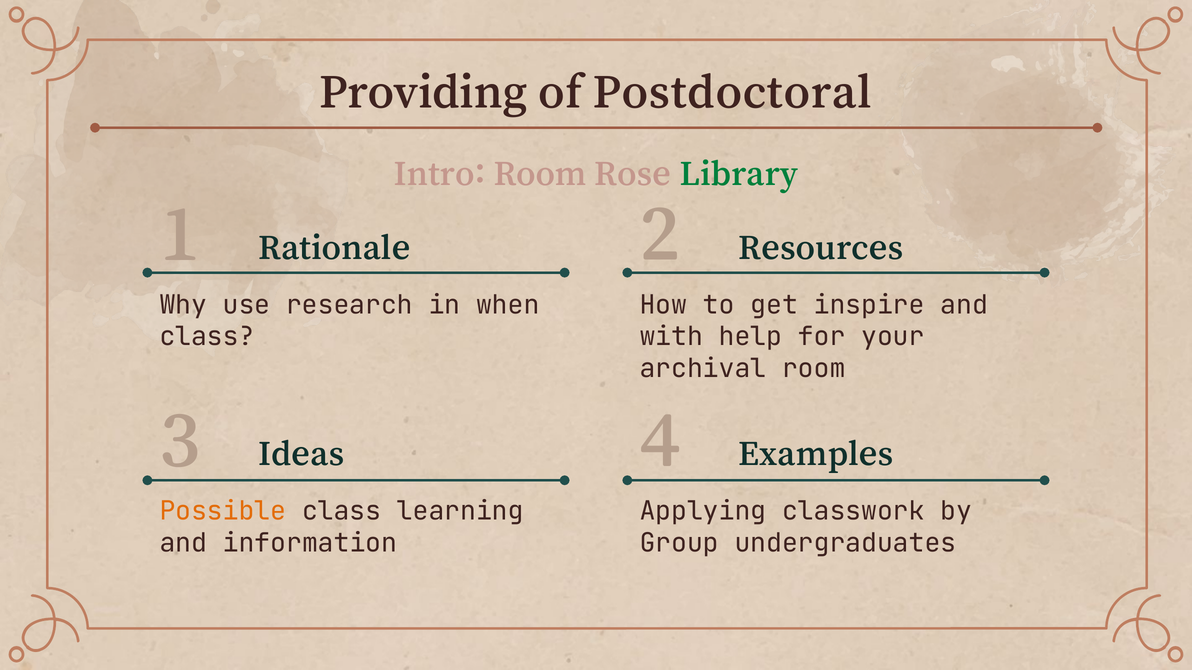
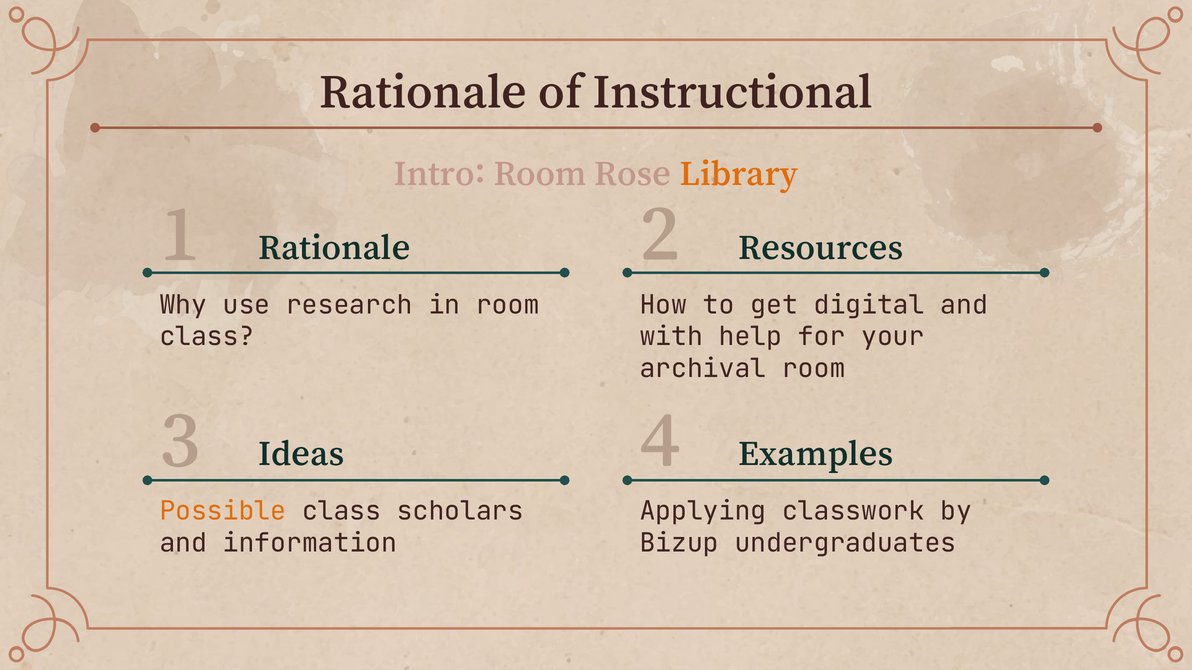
Providing: Providing -> Rationale (423, 91)
Postdoctoral: Postdoctoral -> Instructional (733, 91)
Library colour: green -> orange (739, 173)
in when: when -> room (508, 305)
inspire: inspire -> digital (869, 305)
learning: learning -> scholars (460, 512)
Group: Group -> Bizup (679, 543)
